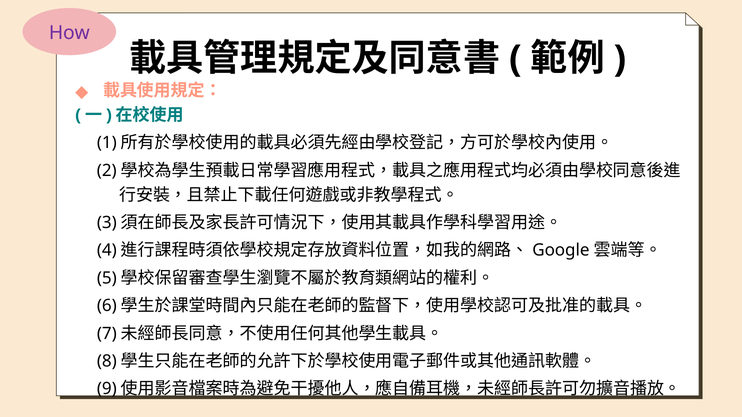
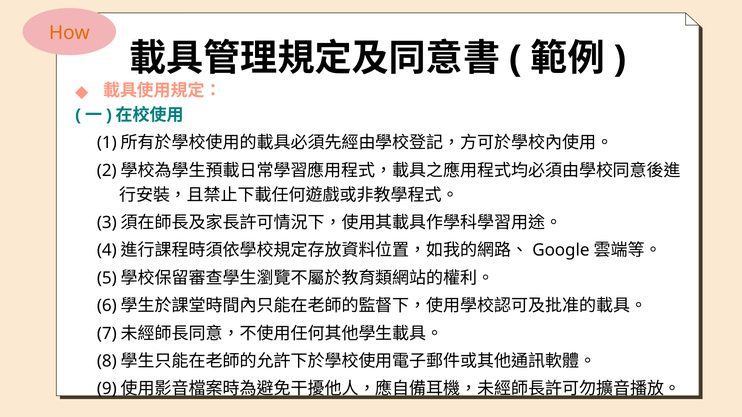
How colour: purple -> orange (69, 33)
